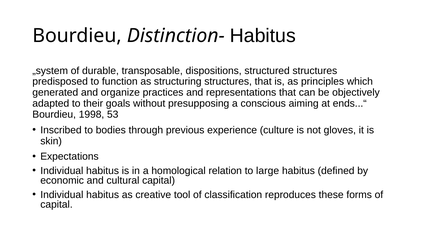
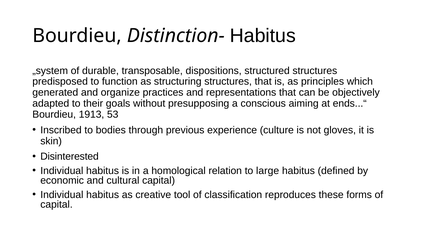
1998: 1998 -> 1913 (92, 115)
Expectations: Expectations -> Disinterested (70, 156)
